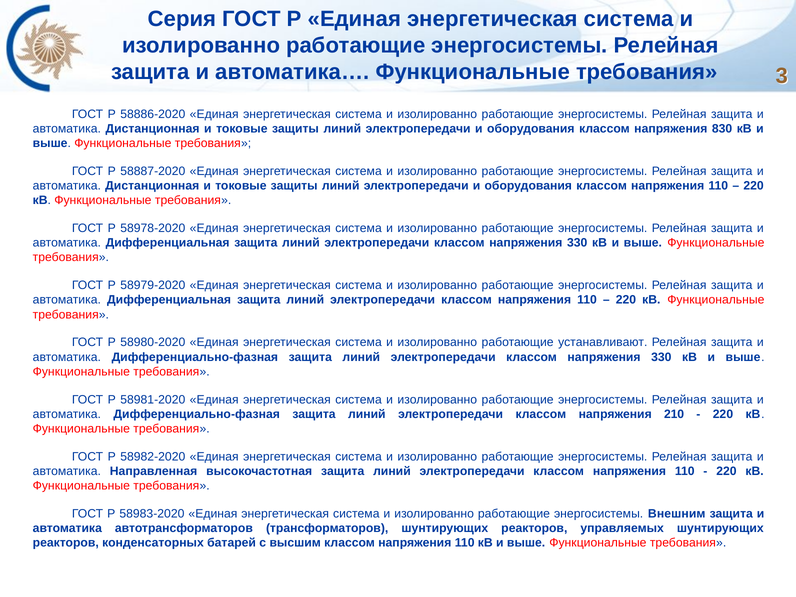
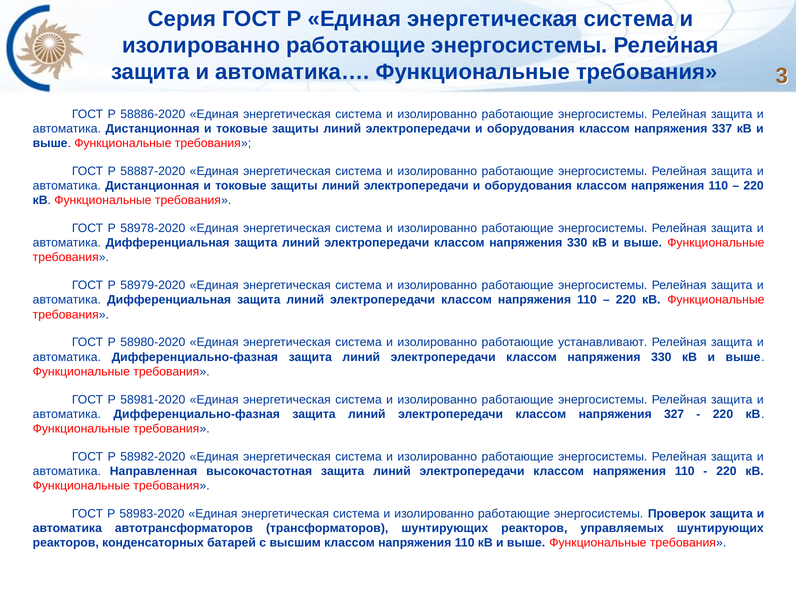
830: 830 -> 337 (722, 129)
210: 210 -> 327 (674, 414)
Внешним: Внешним -> Проверок (677, 514)
